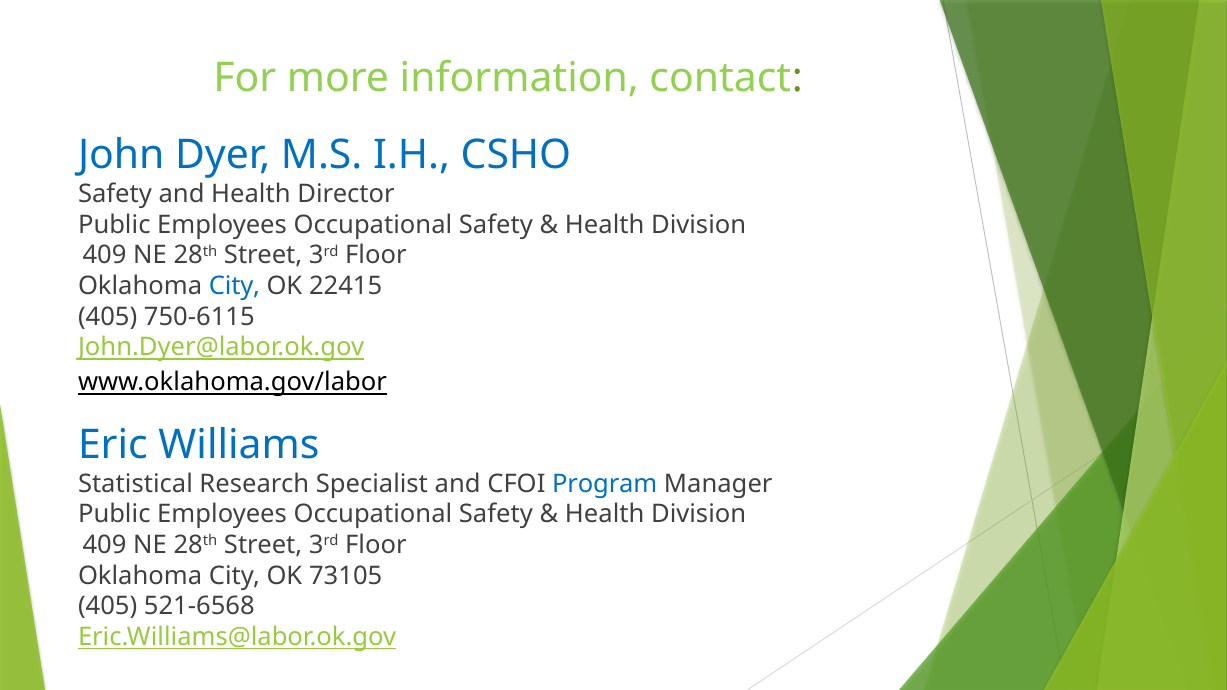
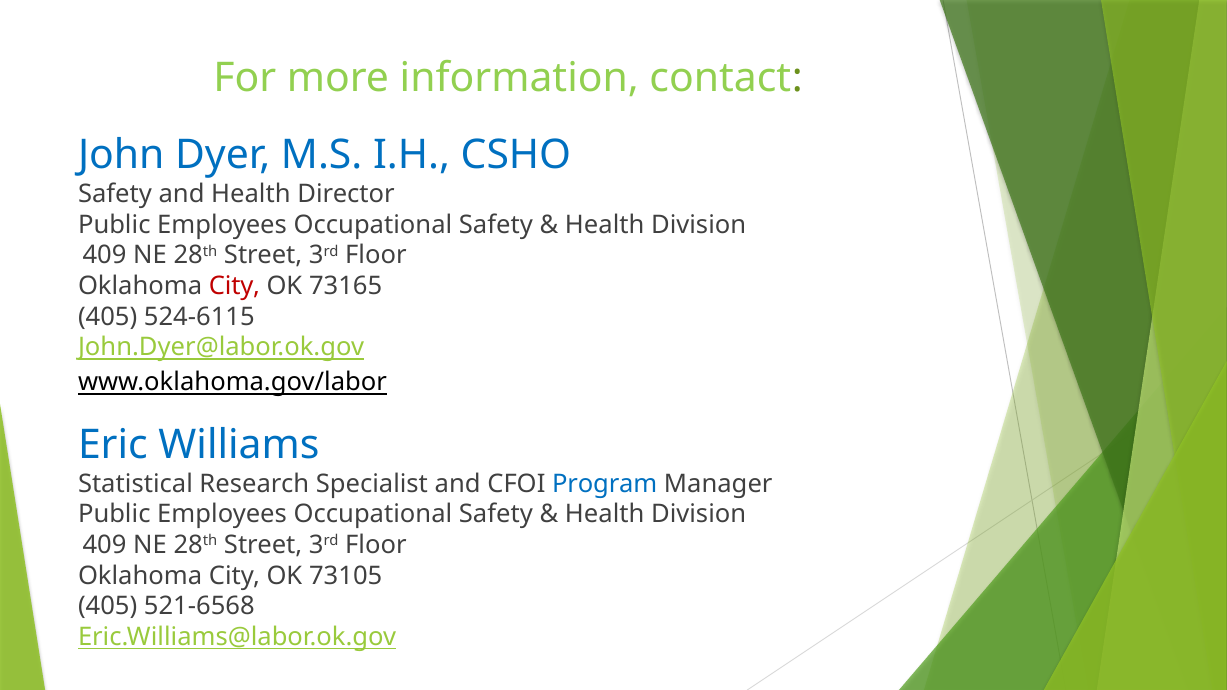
City colour: blue -> red (234, 286)
22415: 22415 -> 73165 (346, 286)
750-6115: 750-6115 -> 524-6115 (199, 317)
